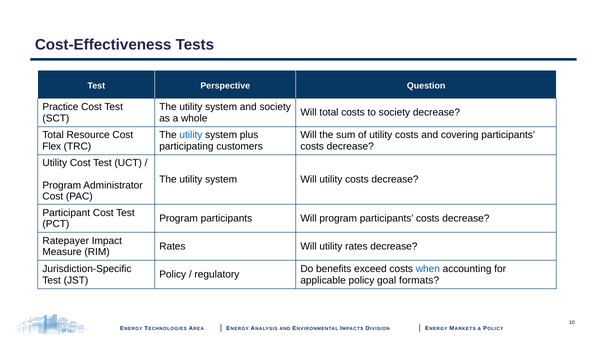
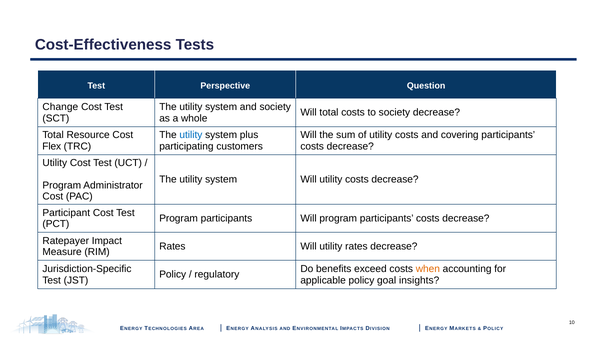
Practice: Practice -> Change (60, 107)
when colour: blue -> orange (428, 269)
formats: formats -> insights (419, 281)
